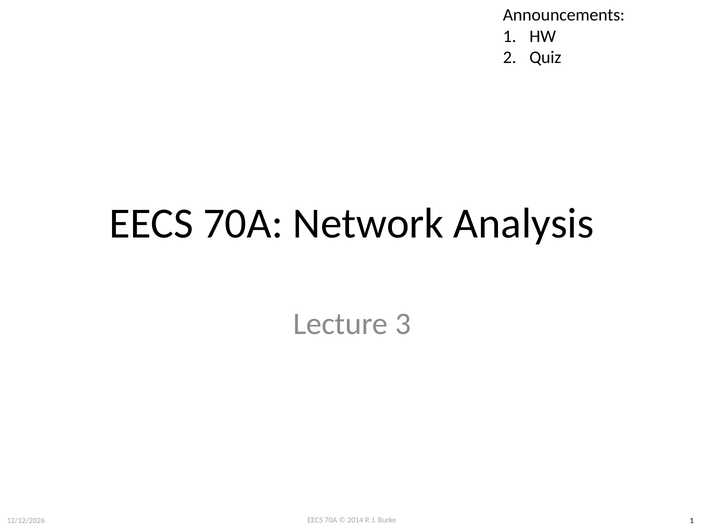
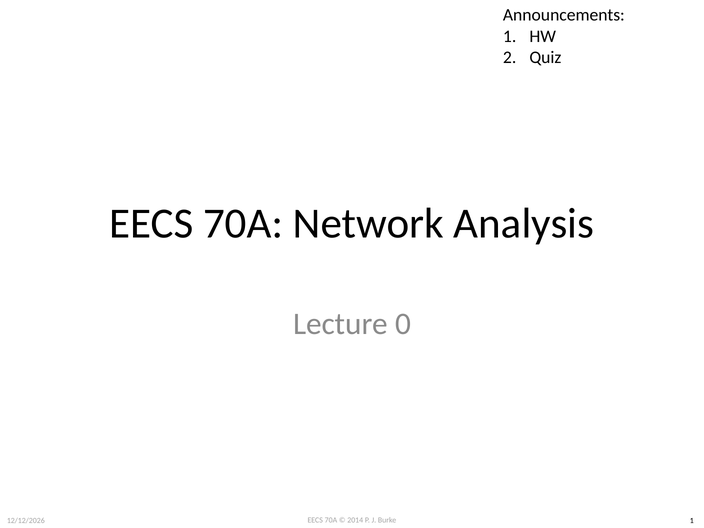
3: 3 -> 0 (403, 324)
